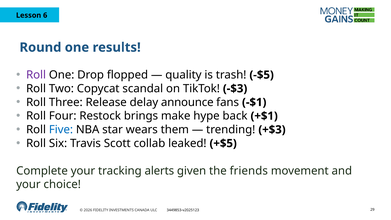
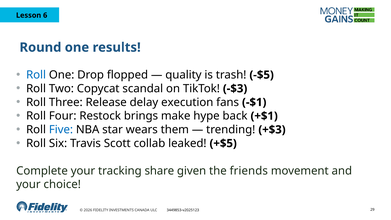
Roll colour: purple -> blue (36, 75)
announce: announce -> execution (187, 102)
alerts: alerts -> share (159, 171)
